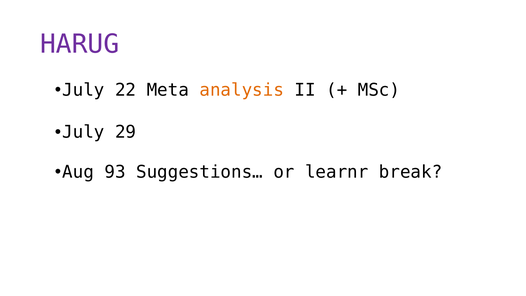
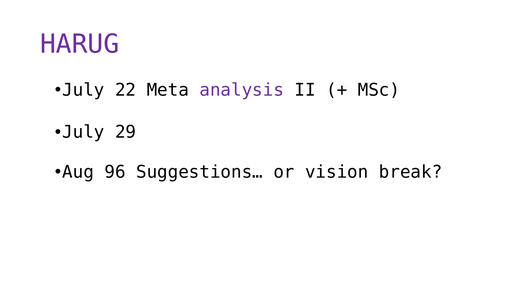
analysis colour: orange -> purple (242, 90)
93: 93 -> 96 (115, 172)
learnr: learnr -> vision (337, 172)
